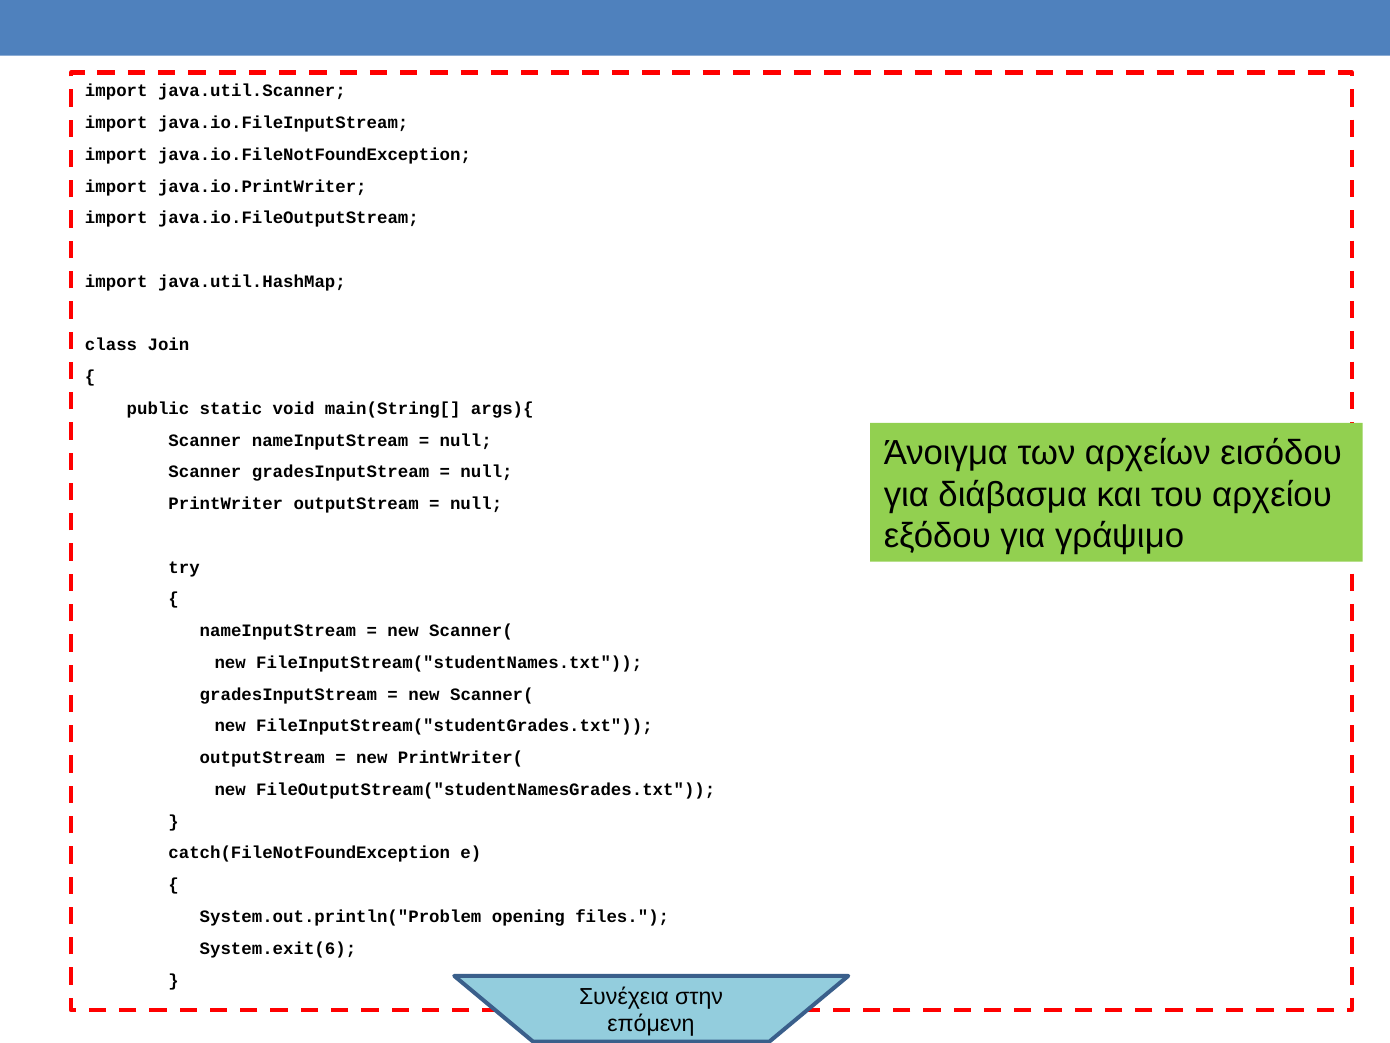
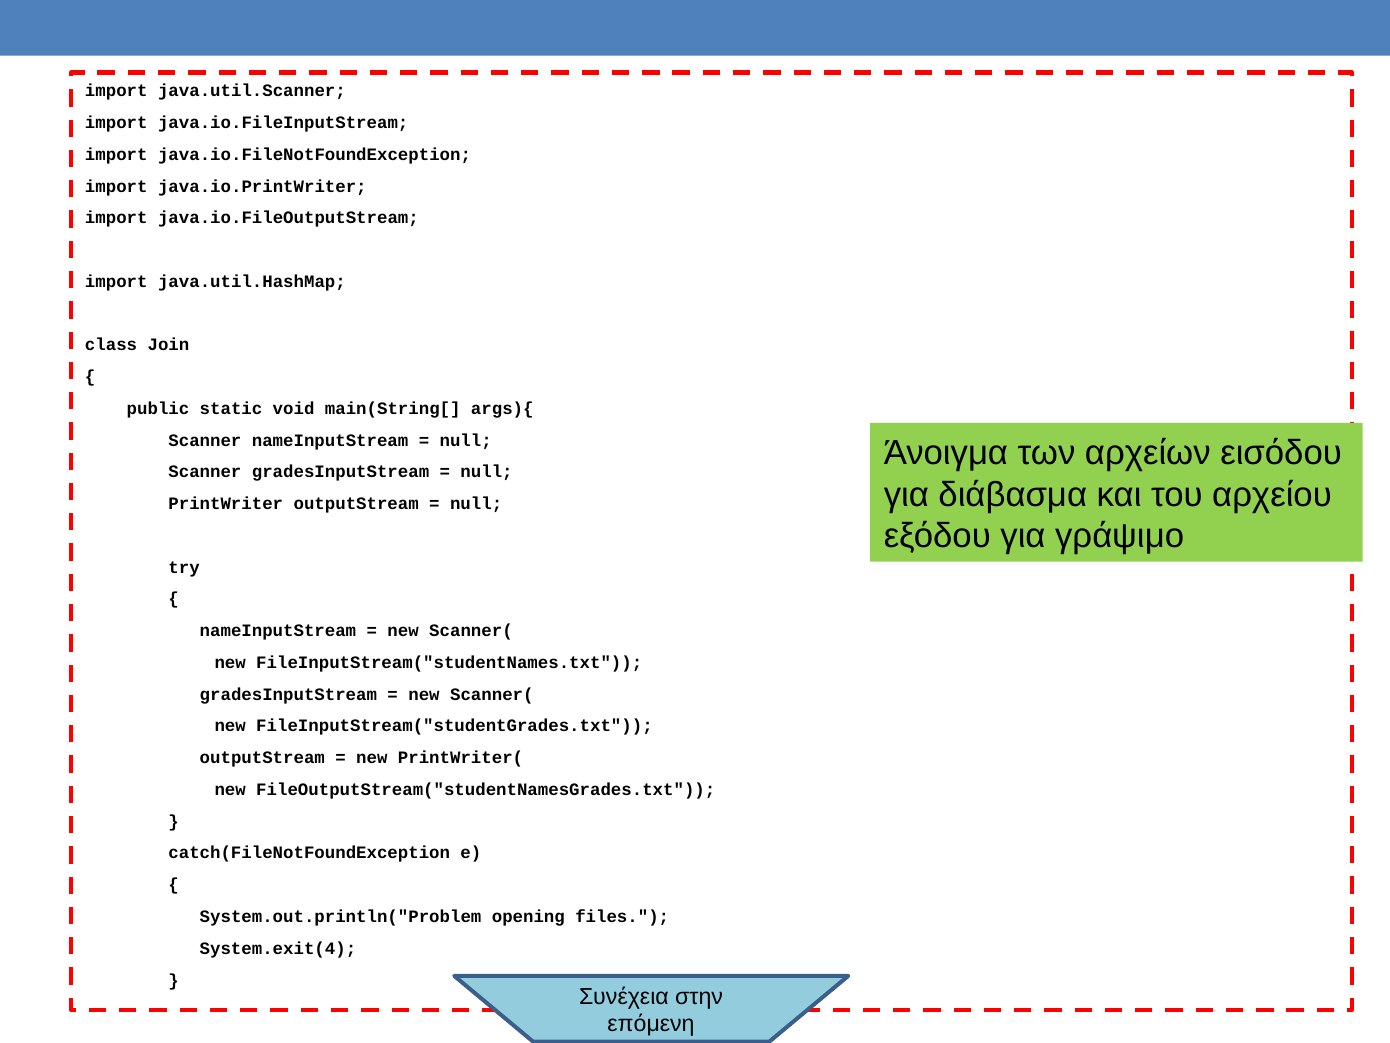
System.exit(6: System.exit(6 -> System.exit(4 (278, 948)
